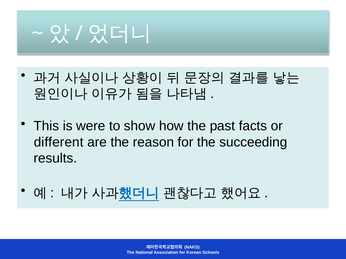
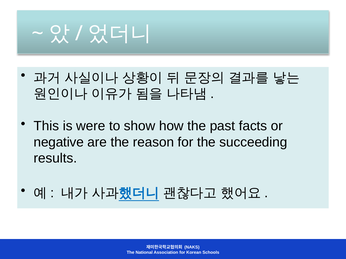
different: different -> negative (59, 142)
